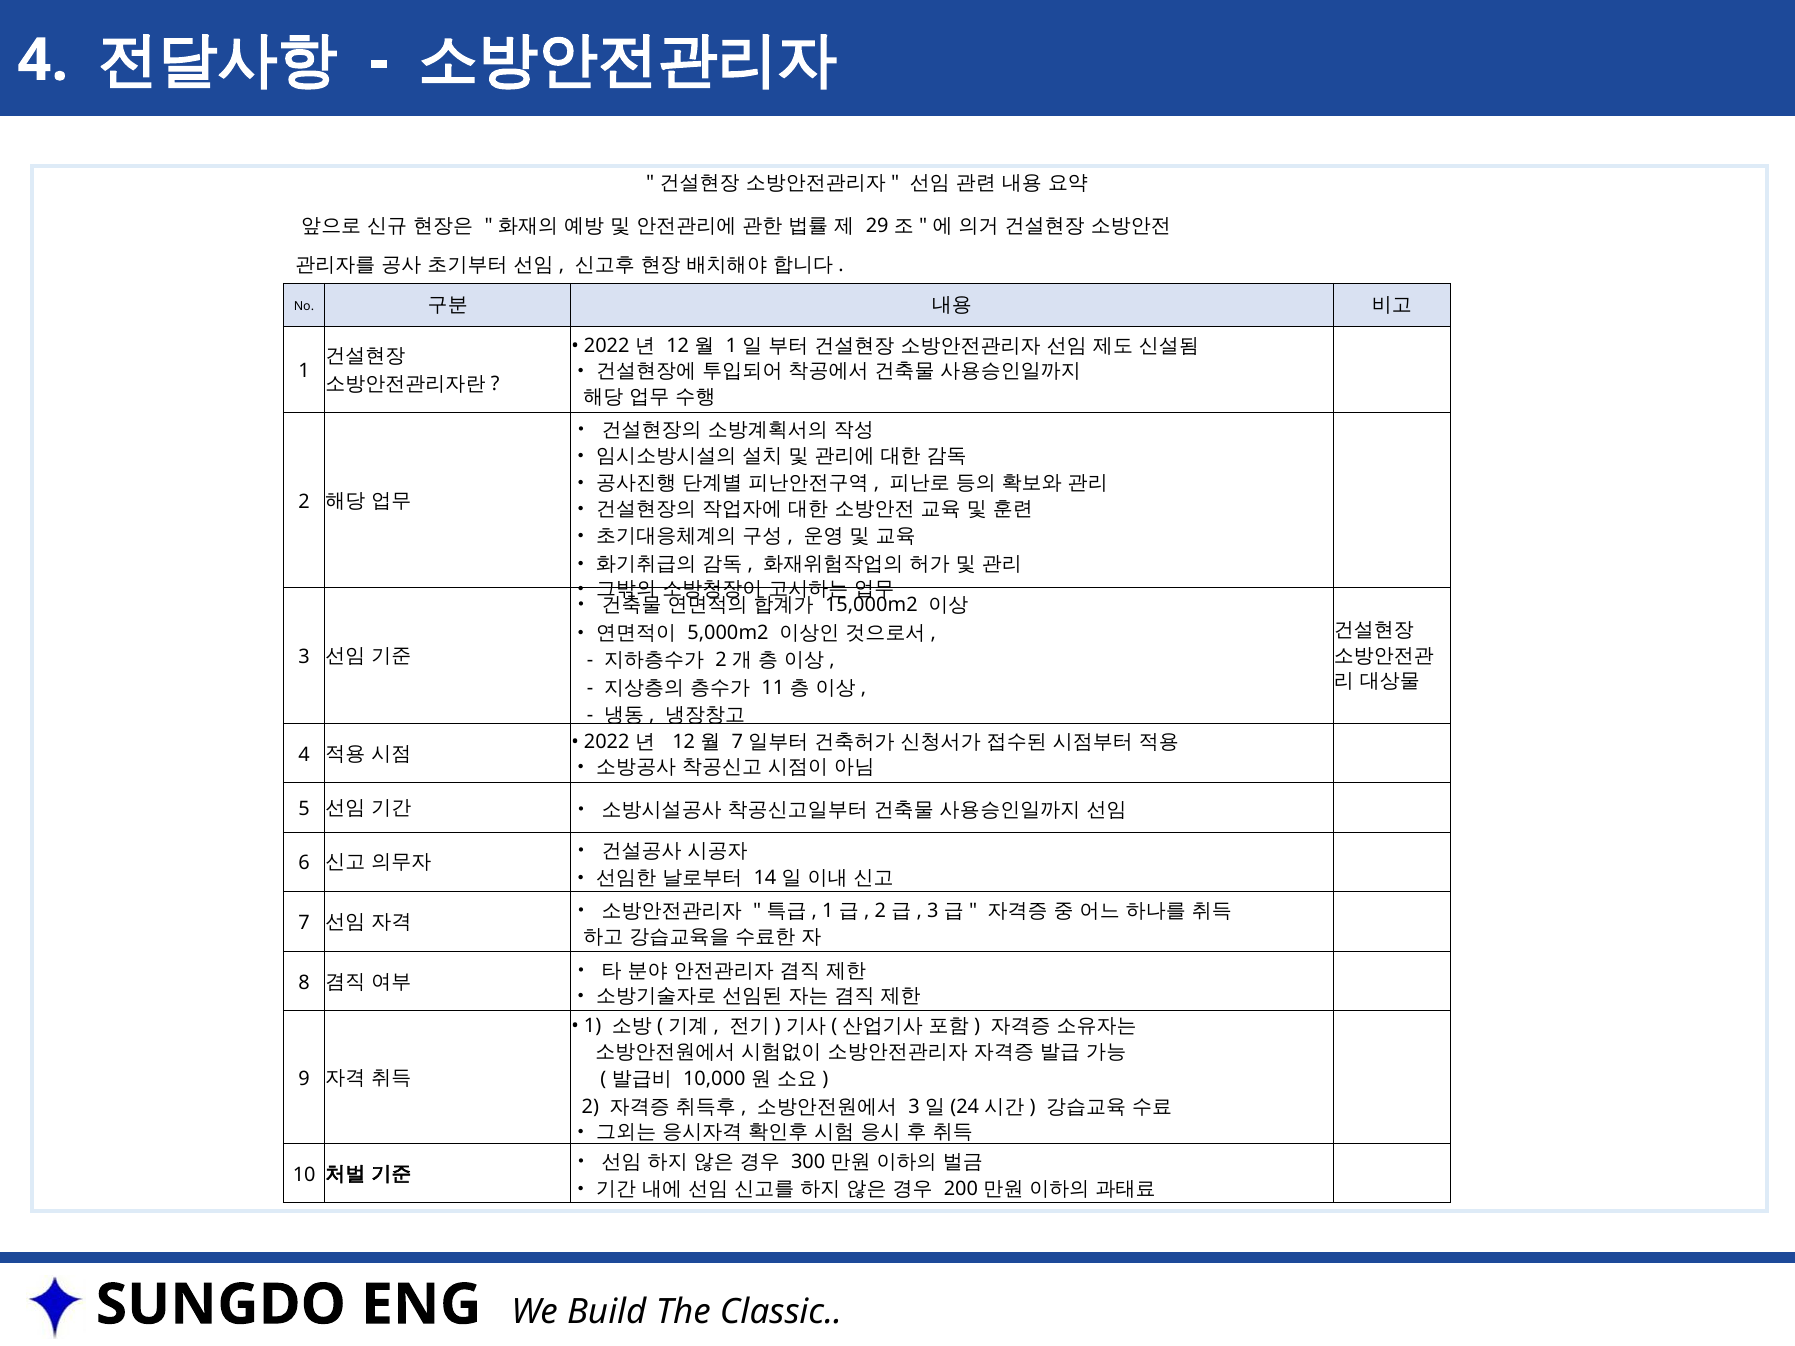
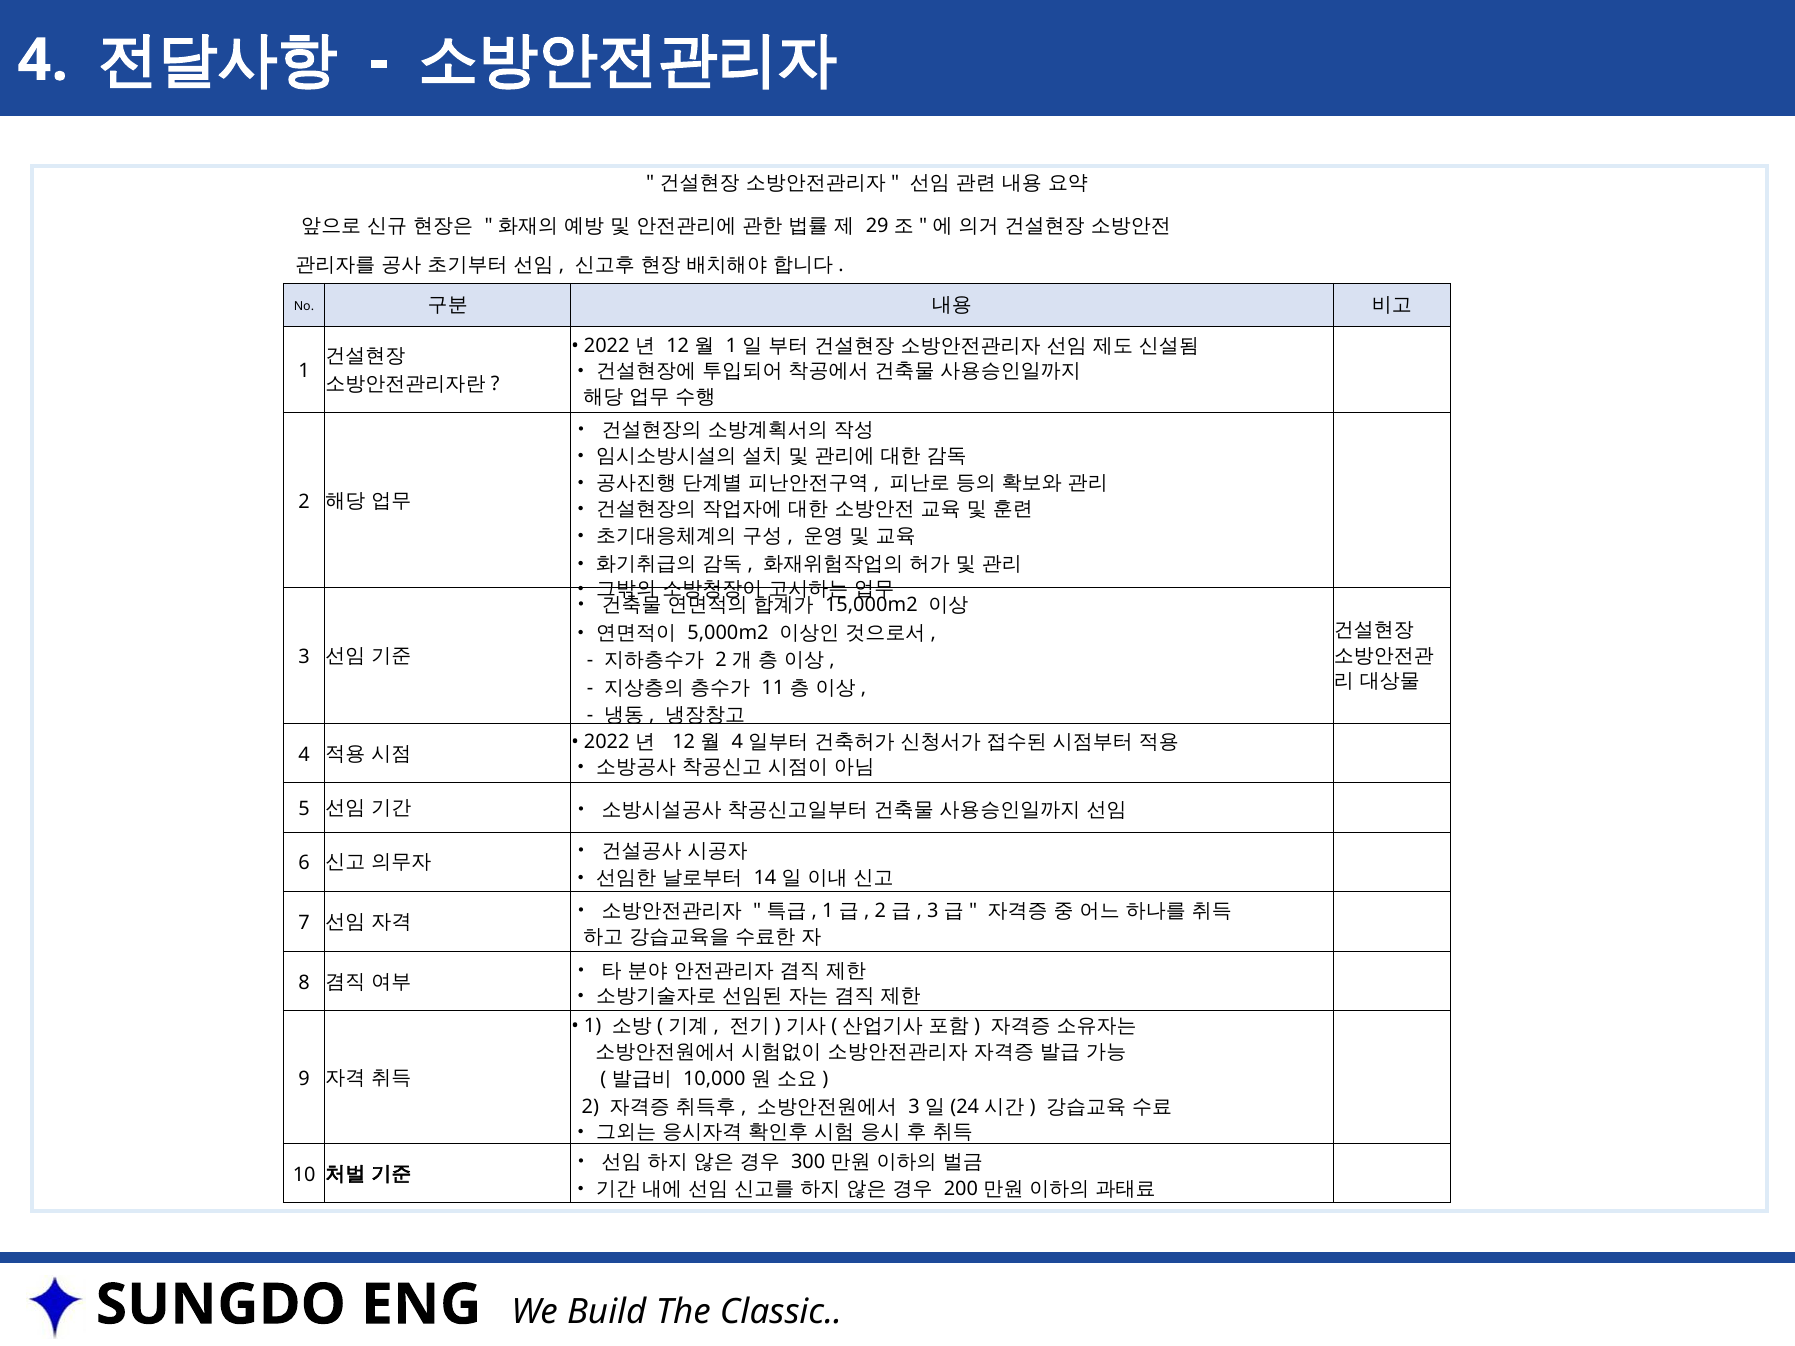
7: 7 -> 4 (737, 742)
